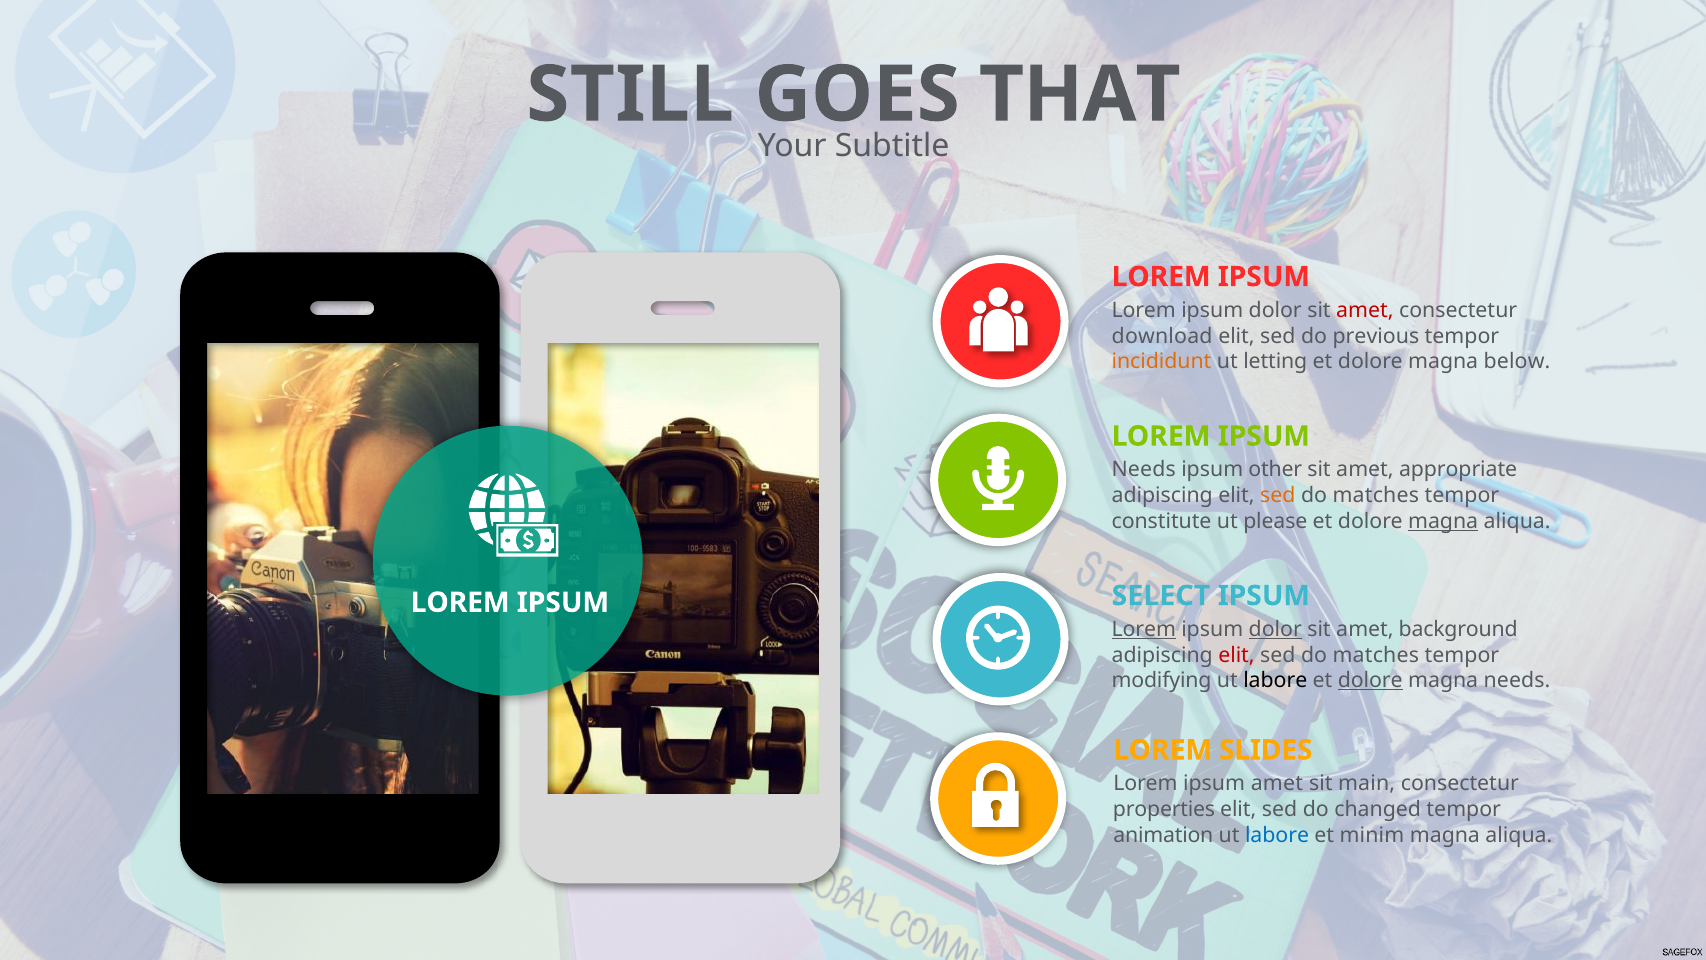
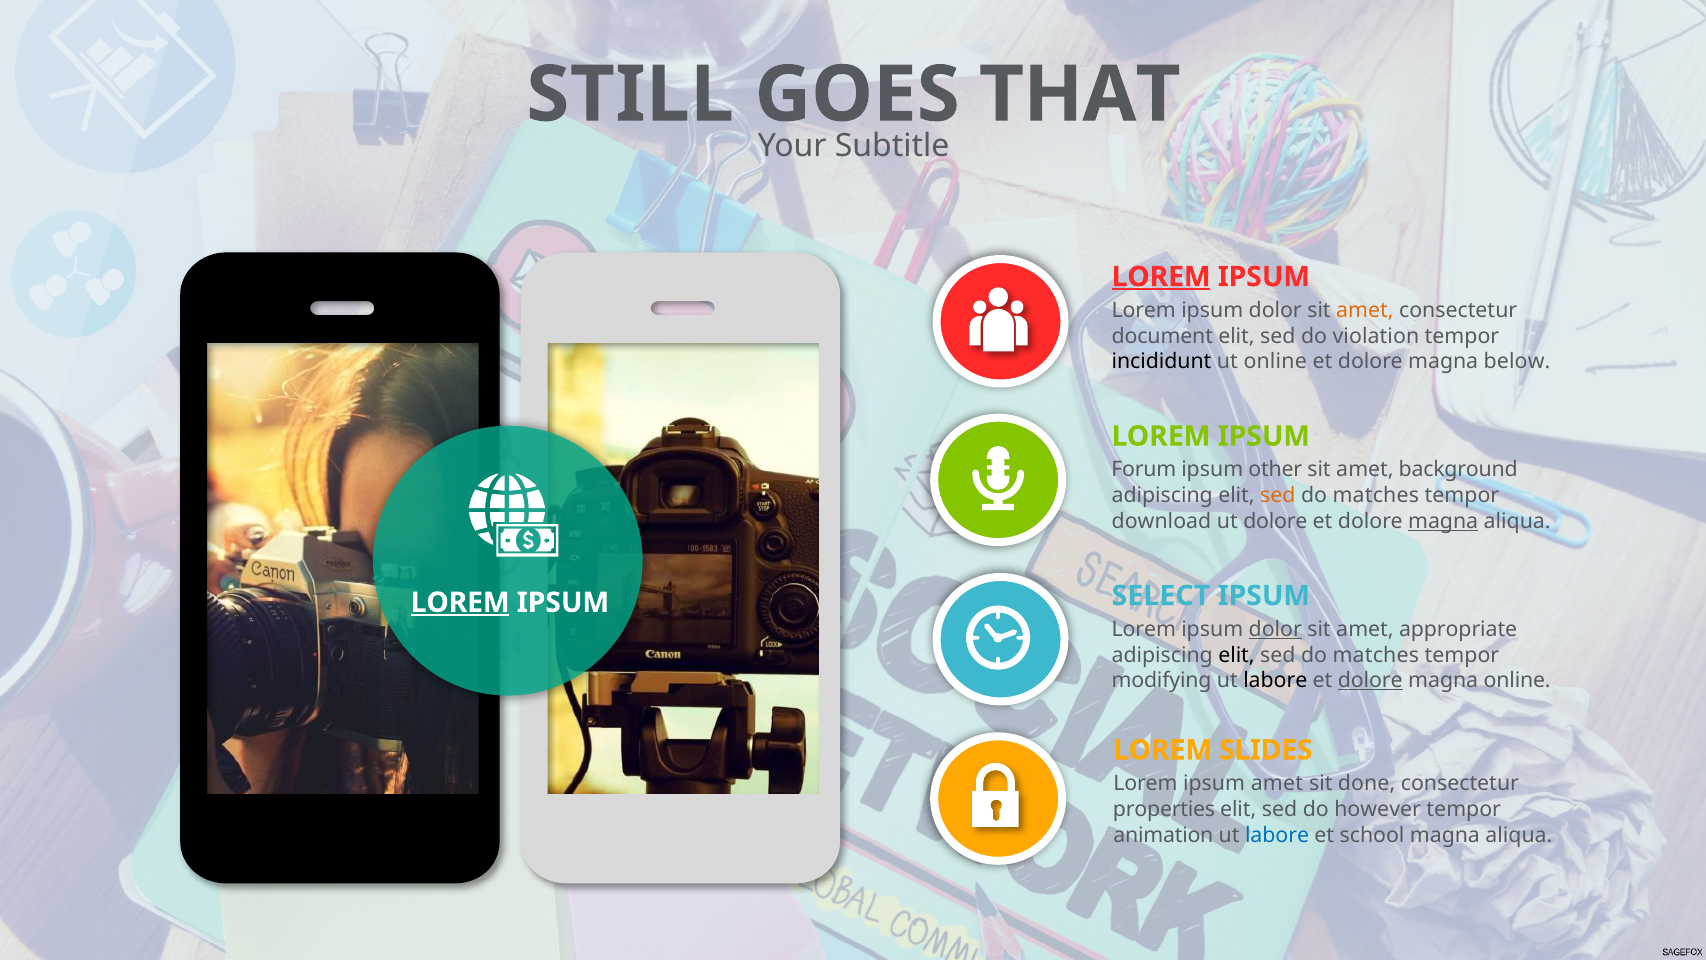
LOREM underline: none -> present (1161, 277)
amet colour: red -> orange (1365, 310)
download: download -> document (1162, 336)
previous: previous -> violation (1376, 336)
incididunt colour: orange -> black (1162, 362)
ut letting: letting -> online (1275, 362)
Needs: Needs -> Forum (1144, 470)
appropriate: appropriate -> background (1458, 470)
constitute: constitute -> download (1161, 521)
ut please: please -> dolore (1275, 521)
LOREM underline: none -> present (460, 602)
Lorem underline: present -> none (1144, 629)
background: background -> appropriate (1458, 629)
elit colour: red -> black (1236, 655)
magna needs: needs -> online (1517, 680)
main: main -> done (1367, 783)
changed: changed -> however (1378, 809)
minim: minim -> school (1372, 835)
